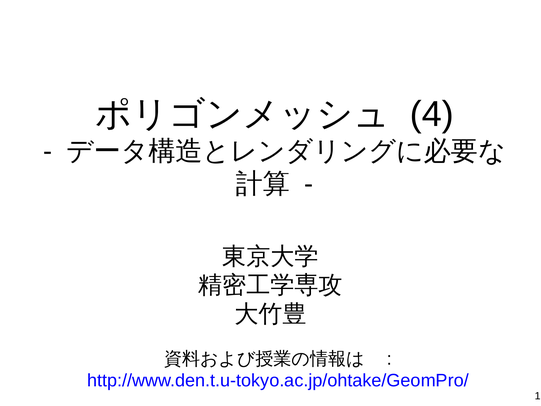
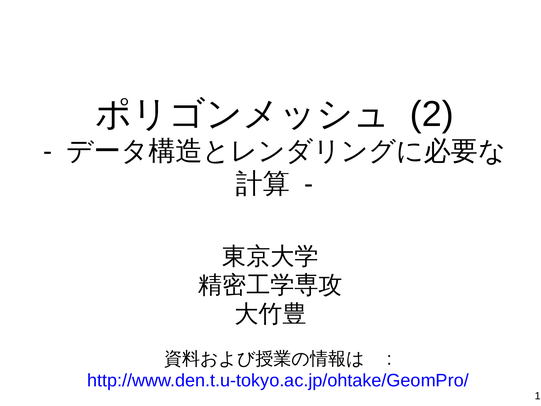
4: 4 -> 2 (432, 114)
